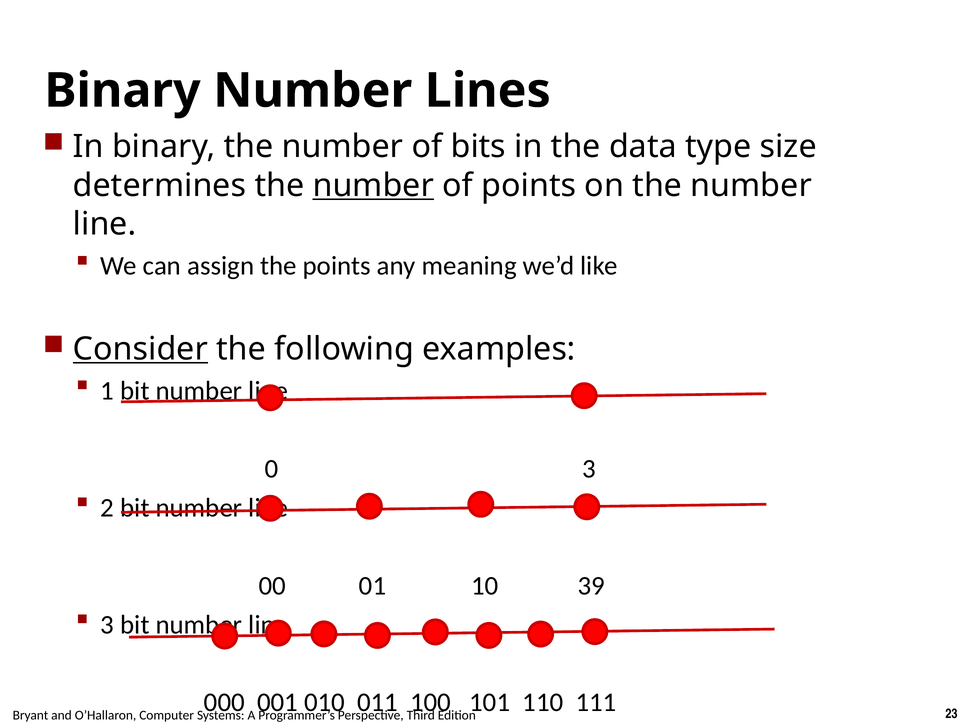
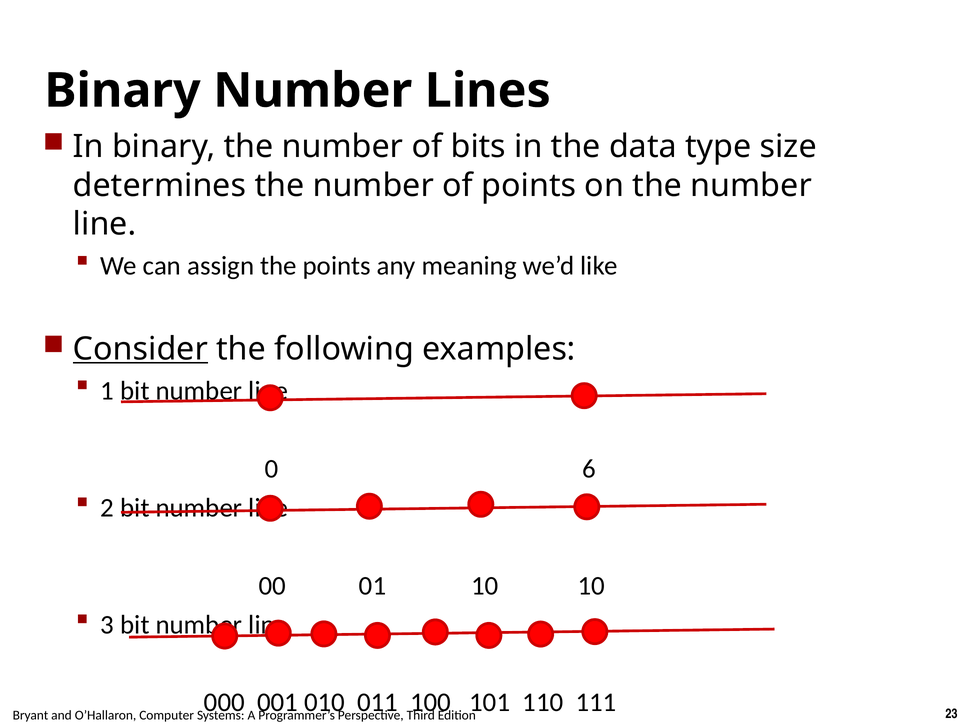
number underline: present -> none (373, 185)
0 3: 3 -> 6 (589, 469)
10 39: 39 -> 10 (591, 586)
